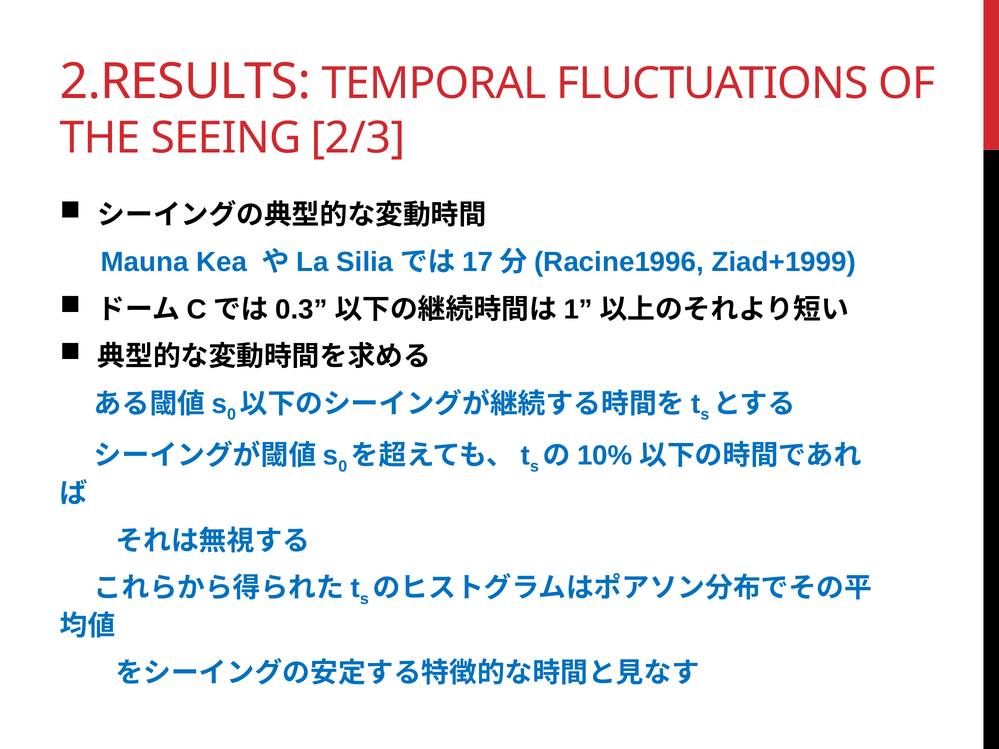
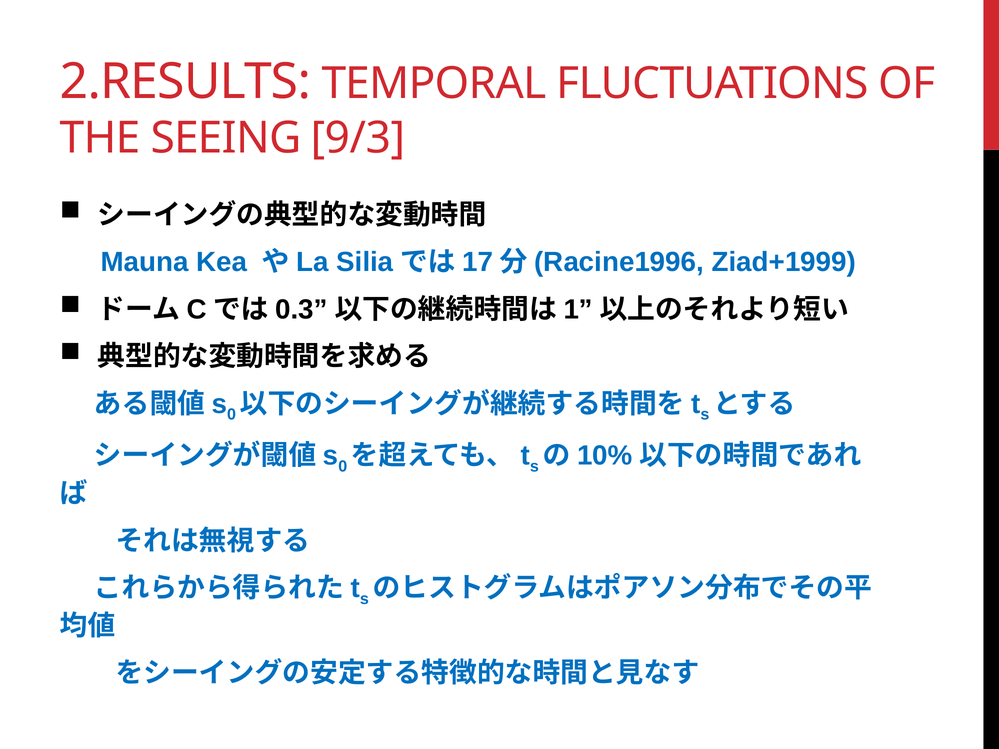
2/3: 2/3 -> 9/3 (358, 138)
